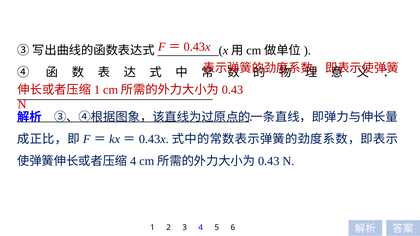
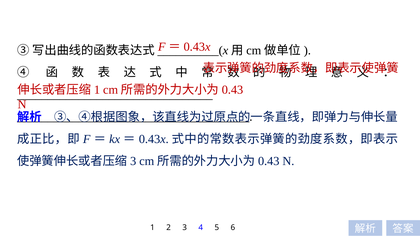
4: 4 -> 3 (133, 161)
